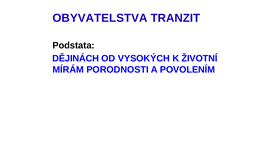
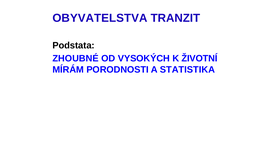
DĚJINÁCH: DĚJINÁCH -> ZHOUBNÉ (76, 58)
POVOLENÍM: POVOLENÍM -> STATISTIKA (187, 69)
